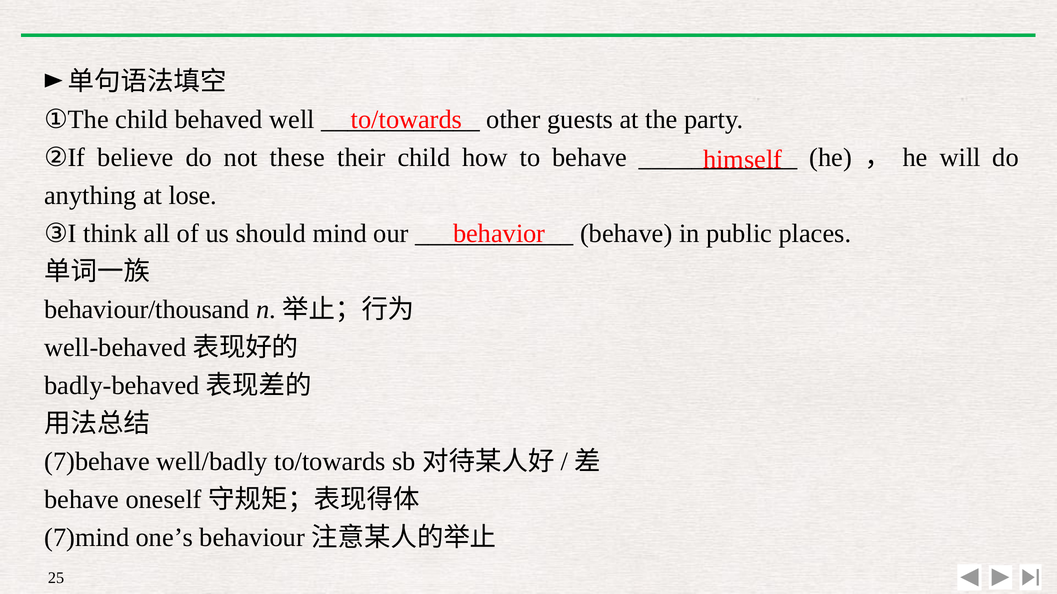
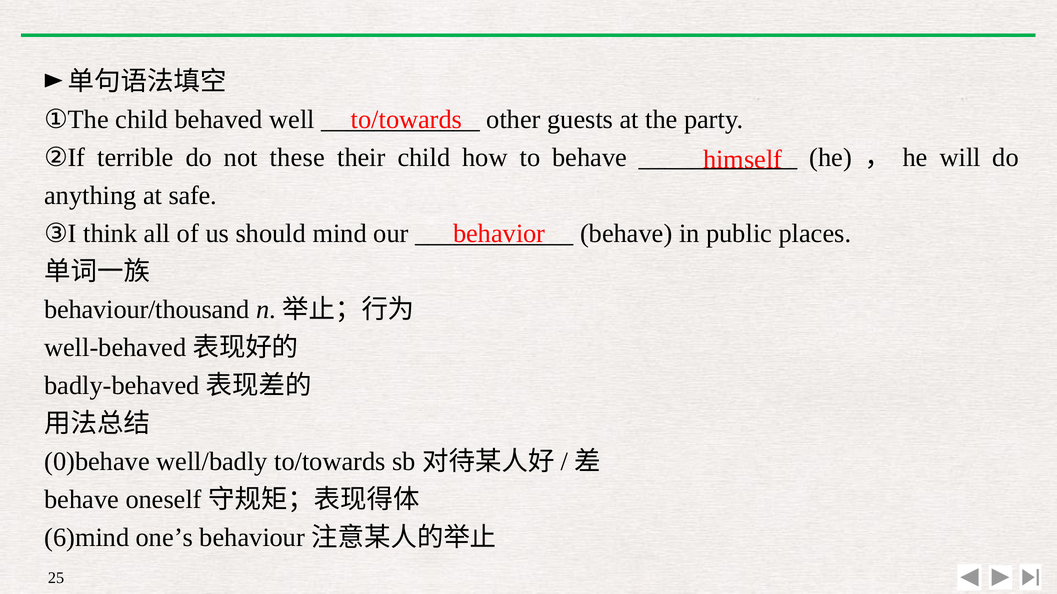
believe: believe -> terrible (135, 158)
lose: lose -> safe (193, 196)
7)behave: 7)behave -> 0)behave (97, 462)
7)mind: 7)mind -> 6)mind (87, 538)
